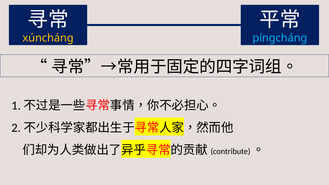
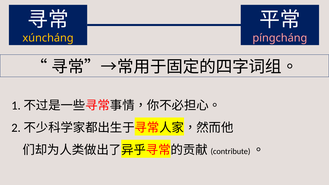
píngcháng colour: light blue -> pink (280, 38)
